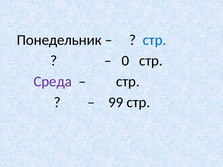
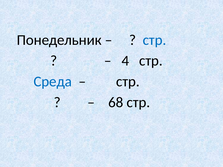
0: 0 -> 4 (125, 61)
Среда colour: purple -> blue (53, 82)
99: 99 -> 68 (116, 102)
